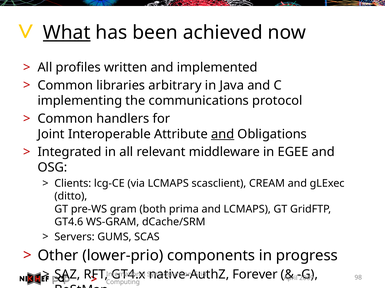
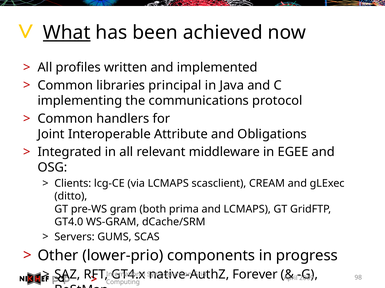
arbitrary: arbitrary -> principal (175, 86)
and underline: present -> none (223, 134)
GT4.6: GT4.6 -> GT4.0 (69, 222)
